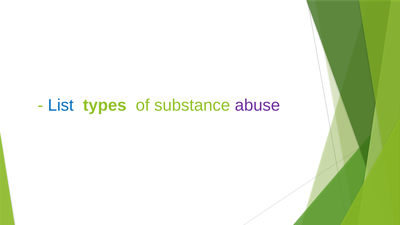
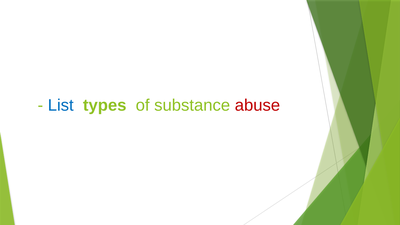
abuse colour: purple -> red (257, 105)
